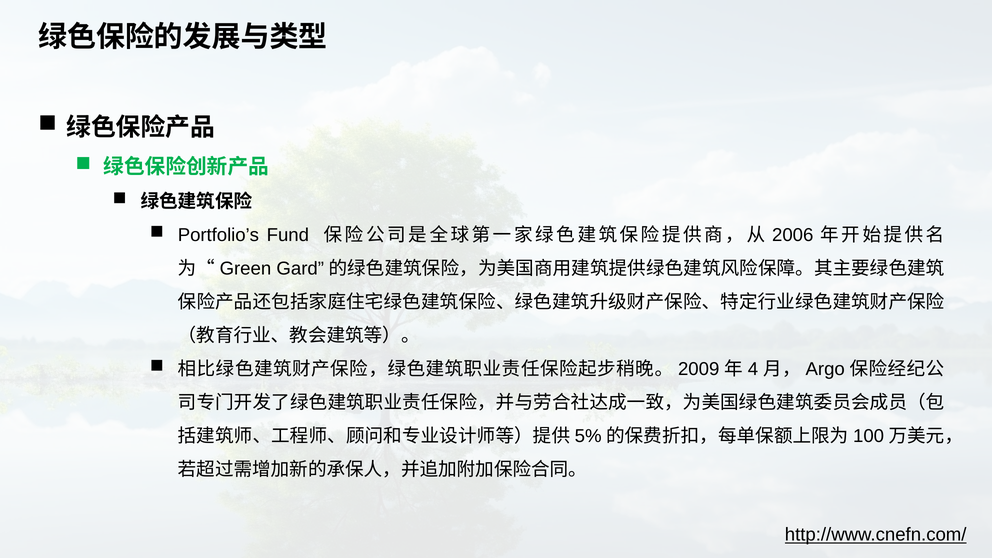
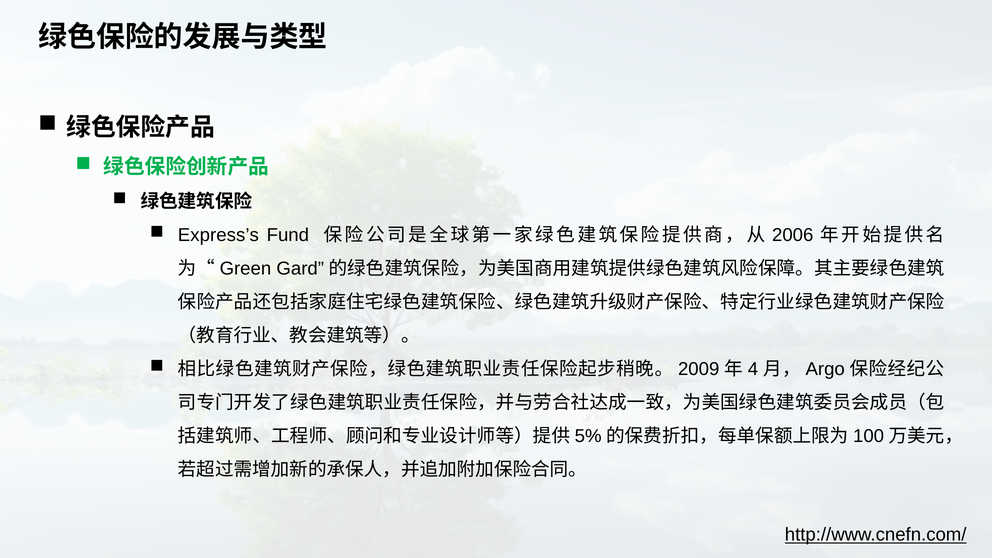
Portfolio’s: Portfolio’s -> Express’s (218, 235)
